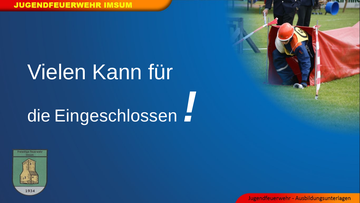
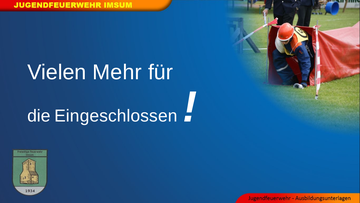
Kann: Kann -> Mehr (117, 72)
